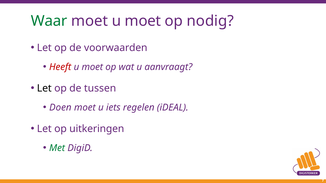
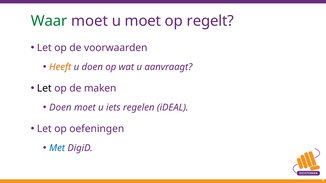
nodig: nodig -> regelt (210, 21)
Heeft colour: red -> orange (60, 67)
moet: moet -> doen (92, 67)
tussen: tussen -> maken (100, 89)
uitkeringen: uitkeringen -> oefeningen (97, 129)
Met colour: green -> blue (57, 148)
